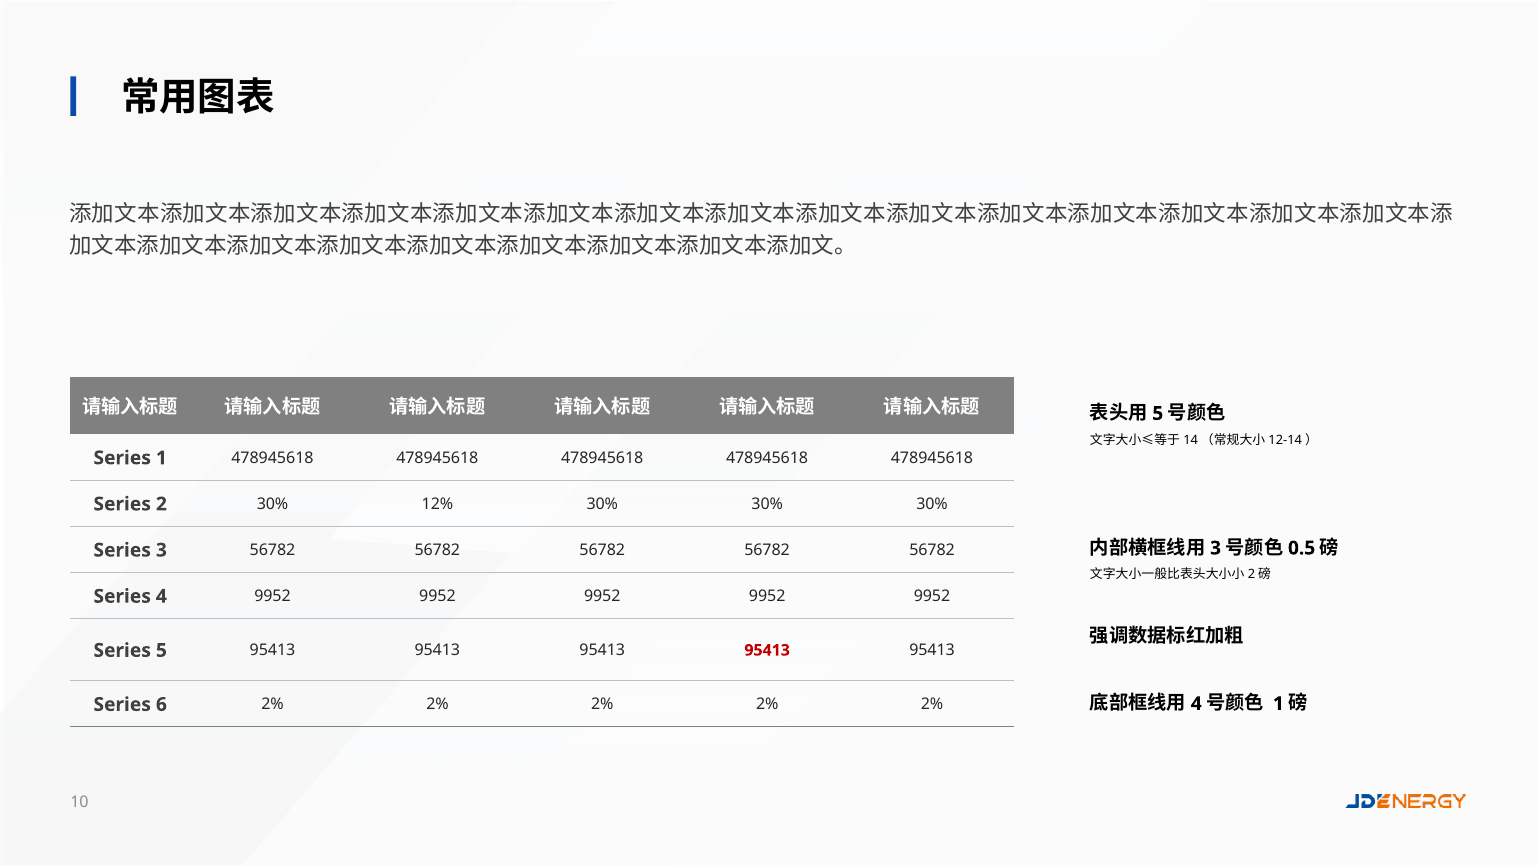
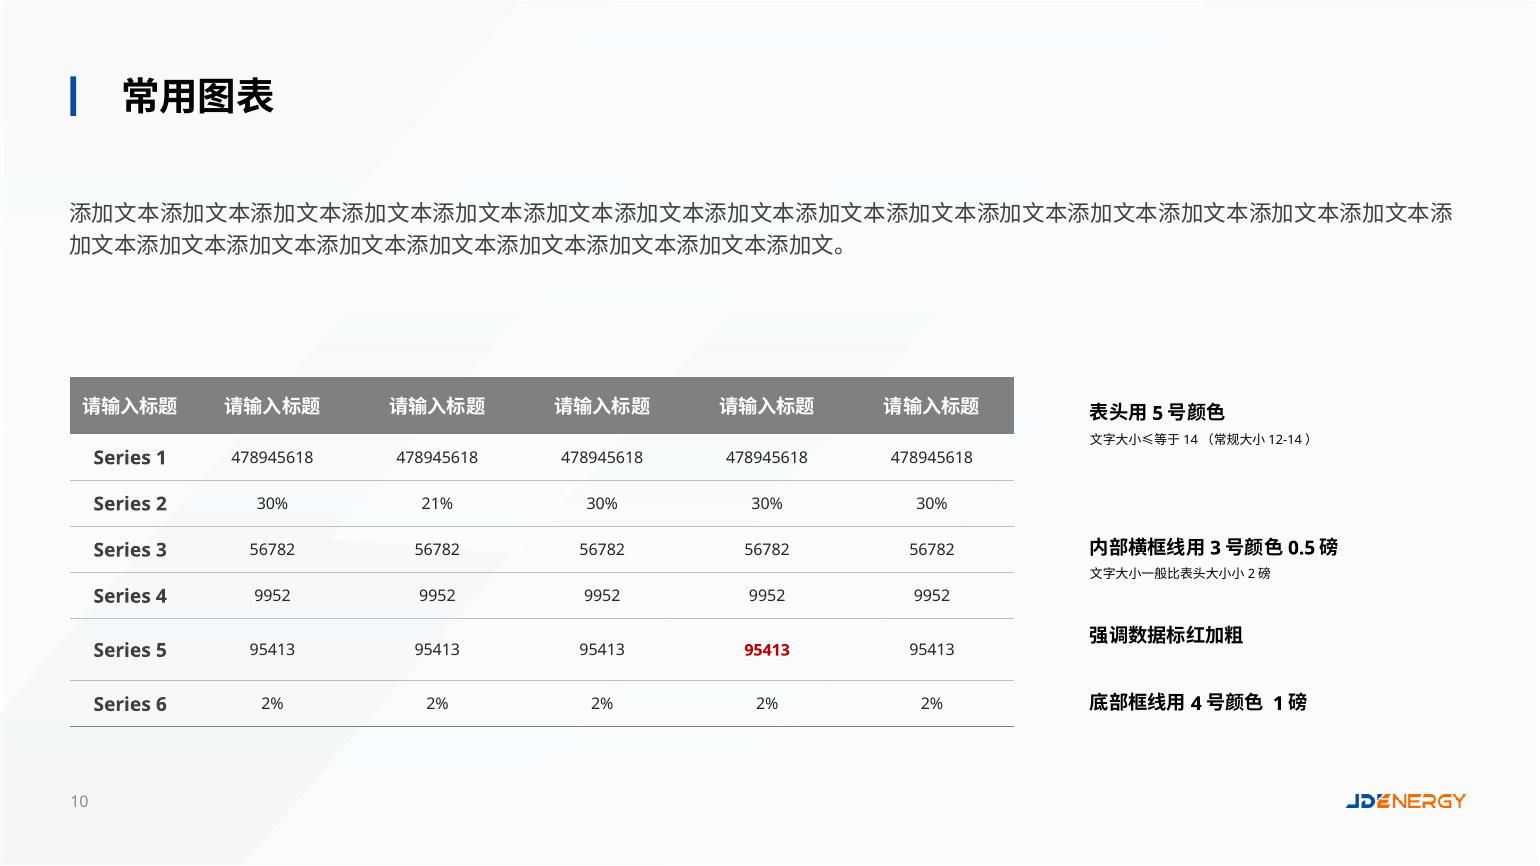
12%: 12% -> 21% (437, 504)
